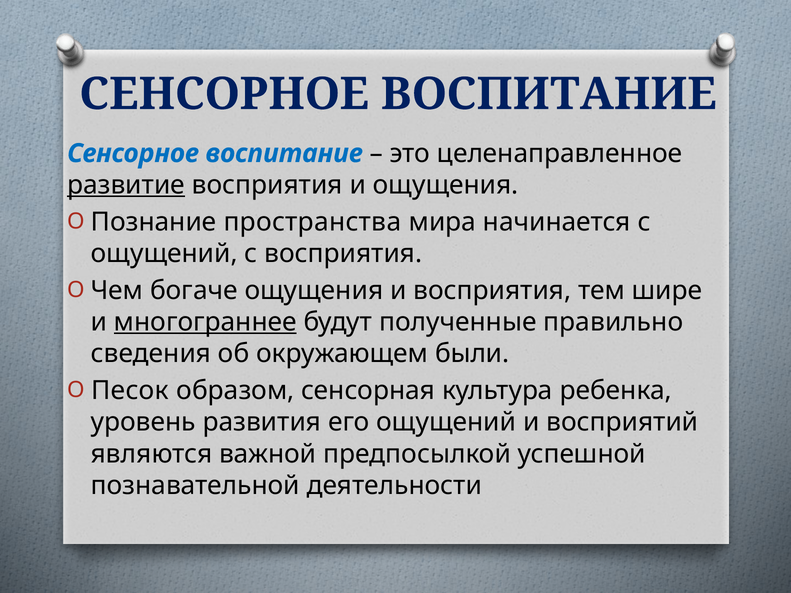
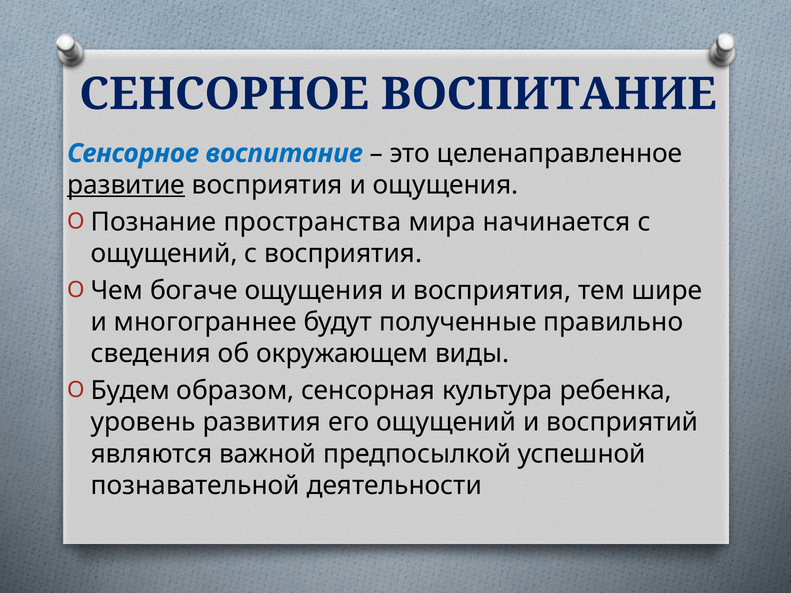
многограннее underline: present -> none (205, 322)
были: были -> виды (472, 354)
Песок: Песок -> Будем (130, 391)
